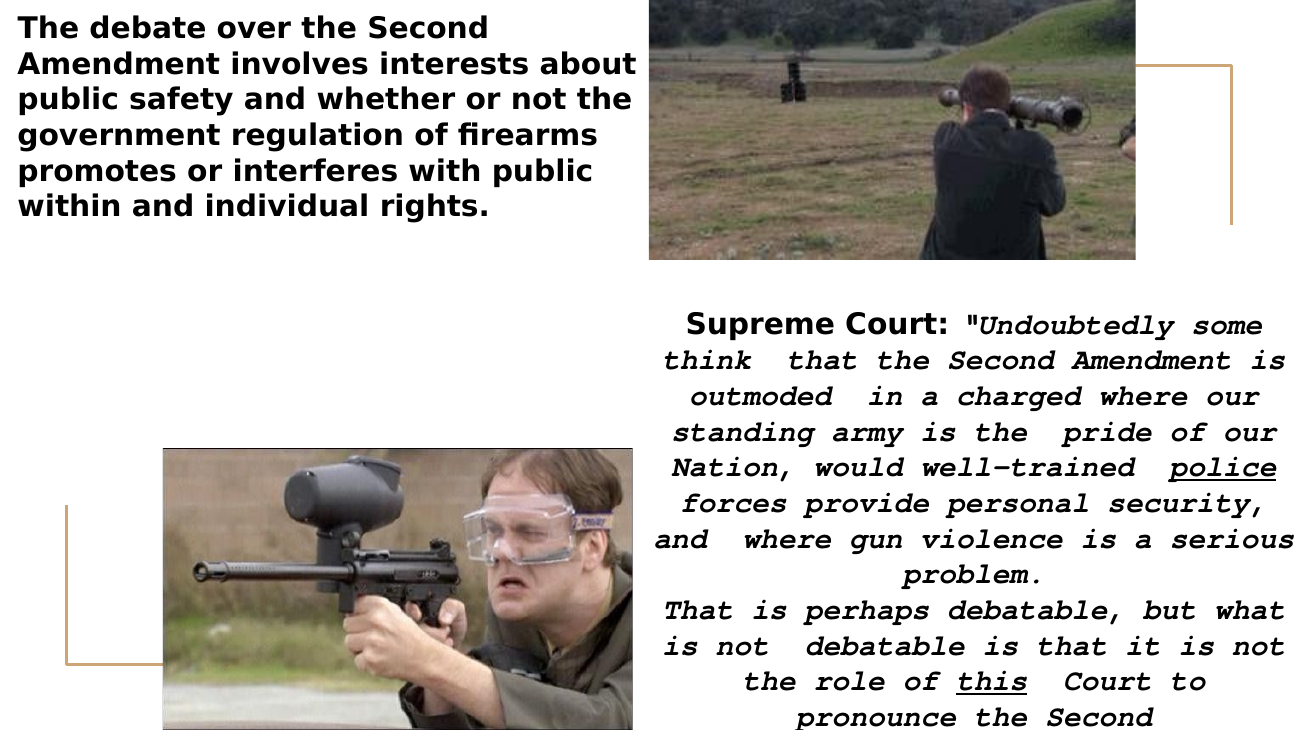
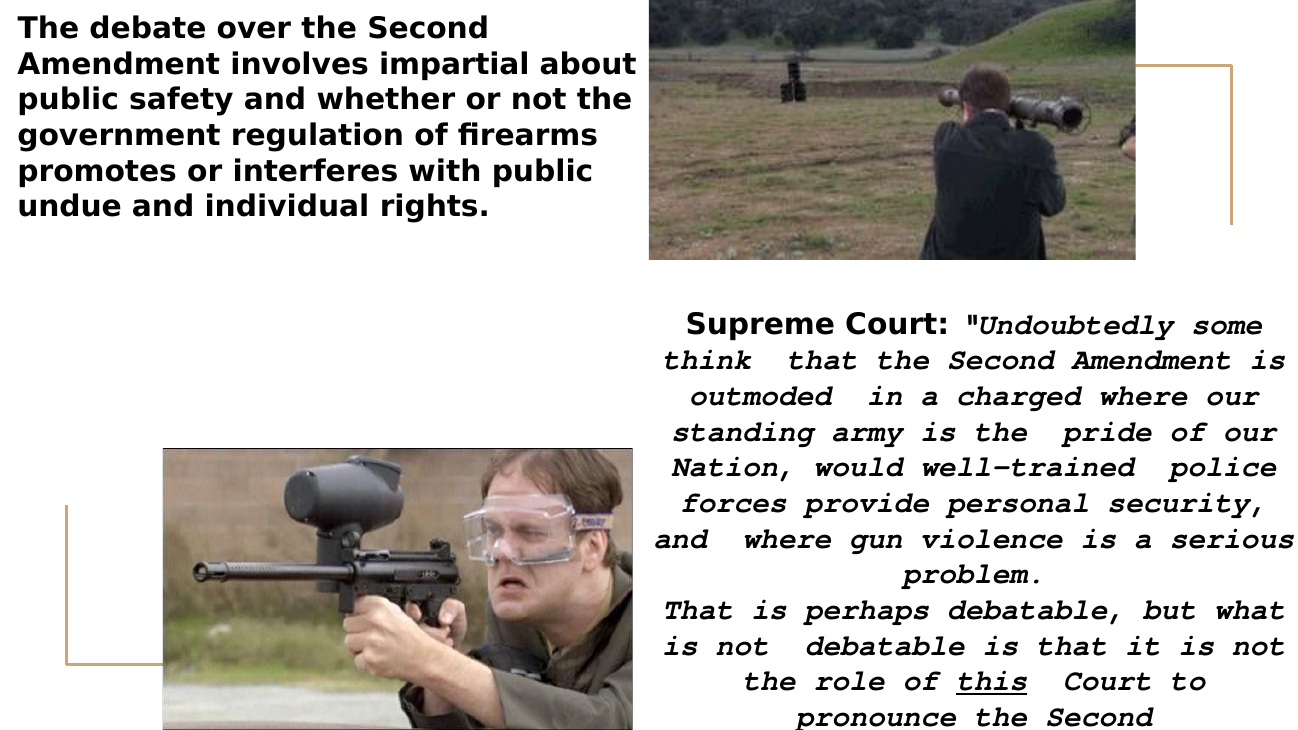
interests: interests -> impartial (454, 64)
within: within -> undue (70, 207)
police underline: present -> none (1223, 467)
